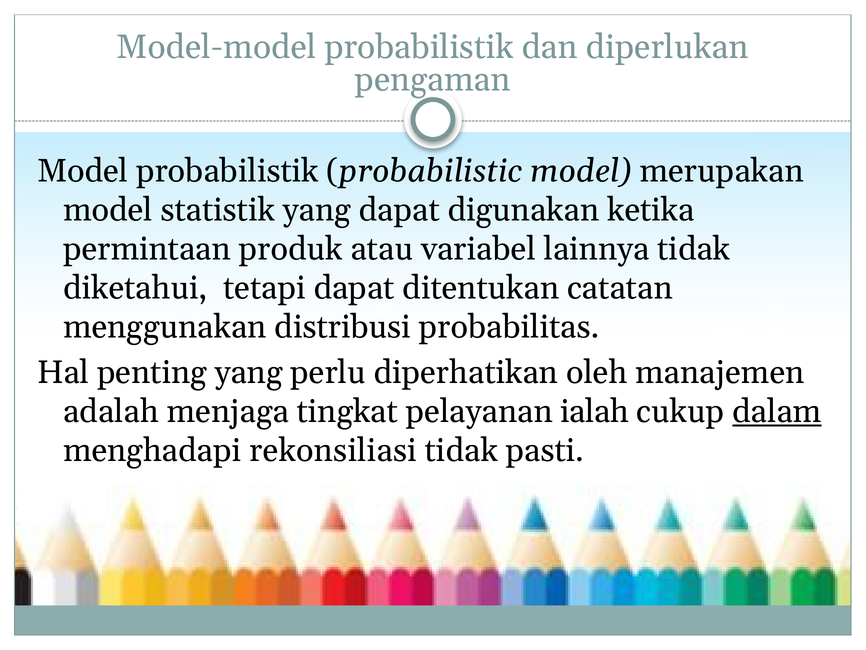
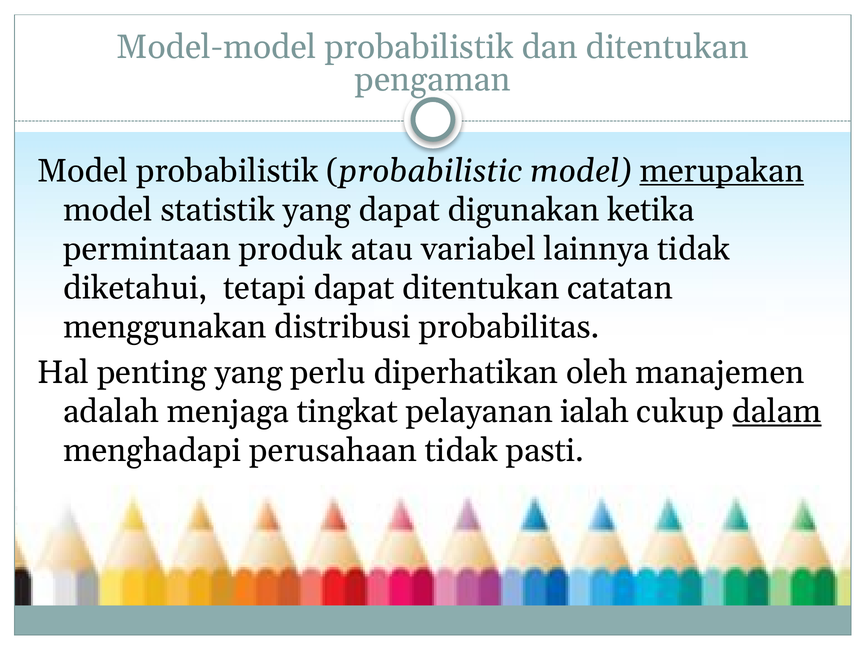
dan diperlukan: diperlukan -> ditentukan (667, 47)
merupakan underline: none -> present (722, 171)
rekonsiliasi: rekonsiliasi -> perusahaan (333, 450)
